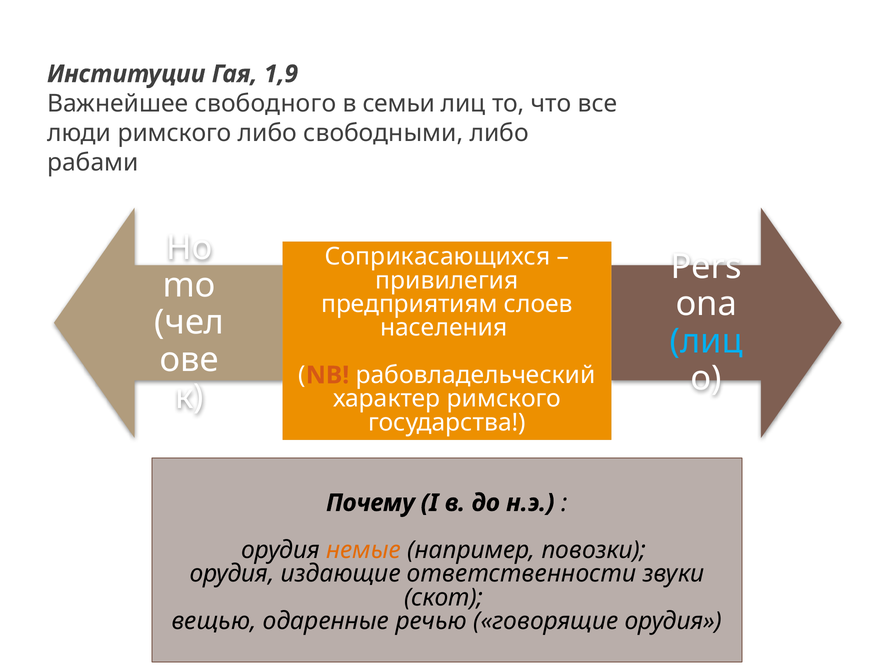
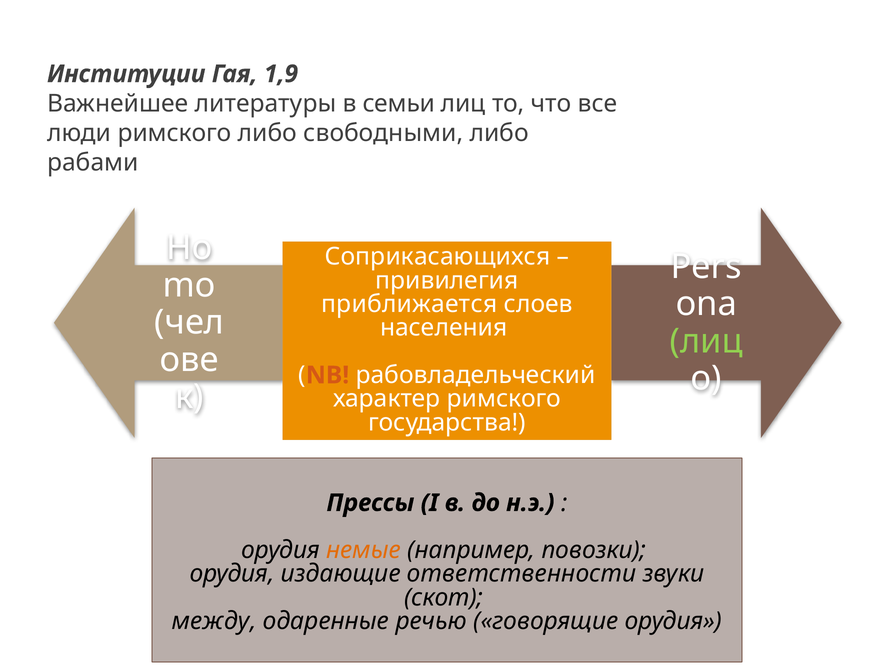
свободного: свободного -> литературы (266, 104)
предприятиям: предприятиям -> приближается (409, 304)
лиц colour: light blue -> light green (706, 341)
Почему: Почему -> Прессы (370, 503)
вещью: вещью -> между (214, 621)
